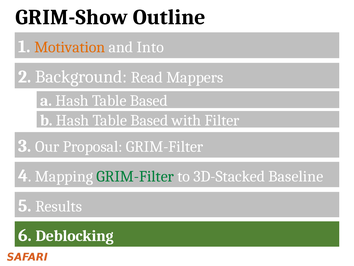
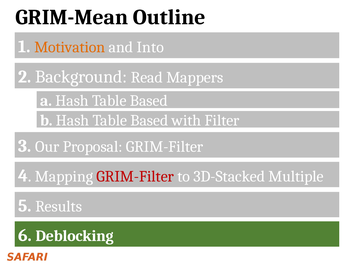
GRIM-Show: GRIM-Show -> GRIM-Mean (72, 17)
GRIM-Filter colour: green -> red (135, 176)
Baseline: Baseline -> Multiple (296, 176)
